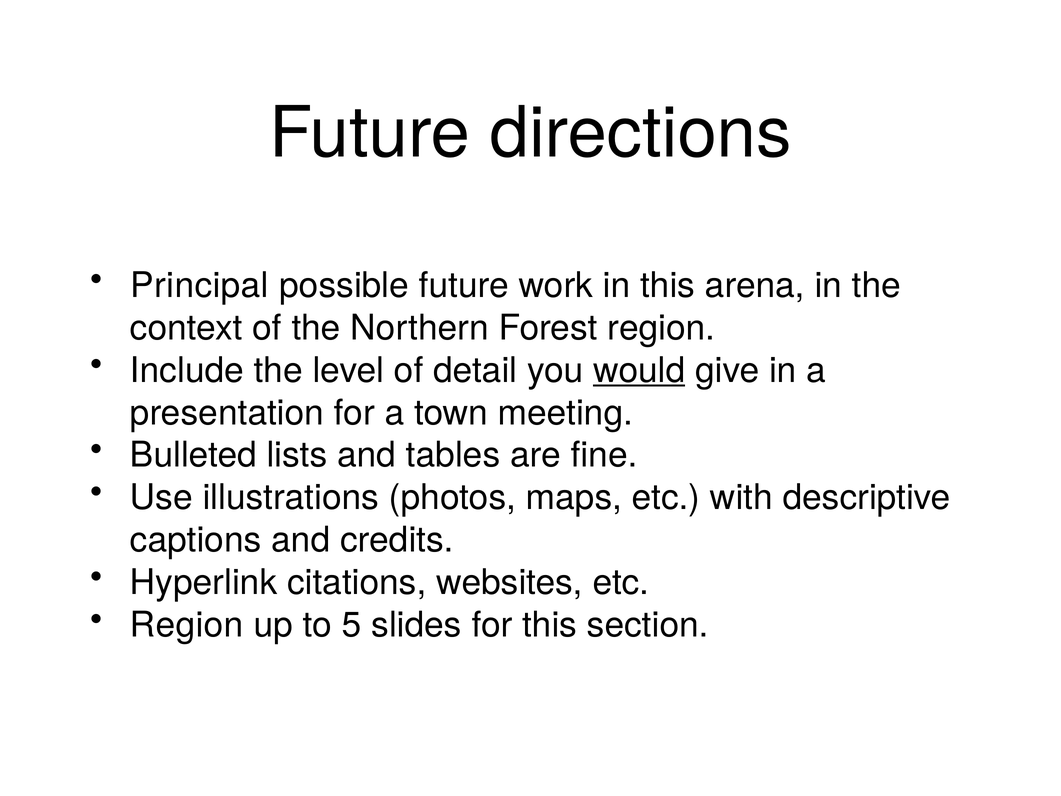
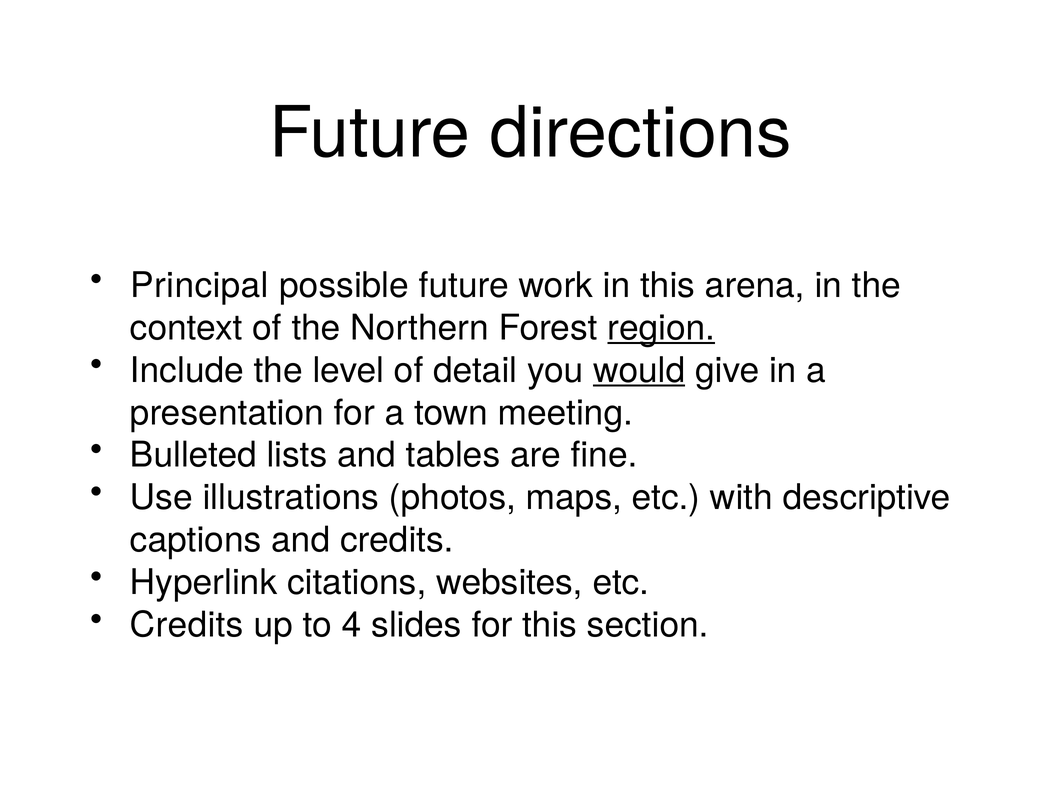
region underline: none -> present (661, 328)
Region: Region -> Credits (187, 625)
5: 5 -> 4 (352, 625)
